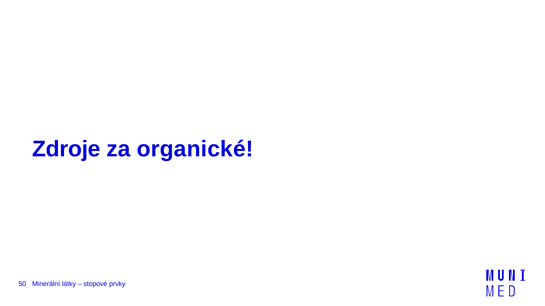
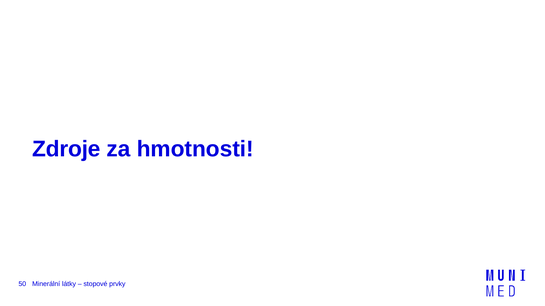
organické: organické -> hmotnosti (195, 149)
